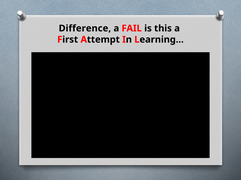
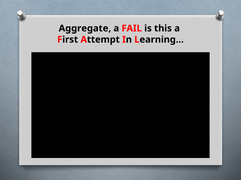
Difference: Difference -> Aggregate (85, 28)
